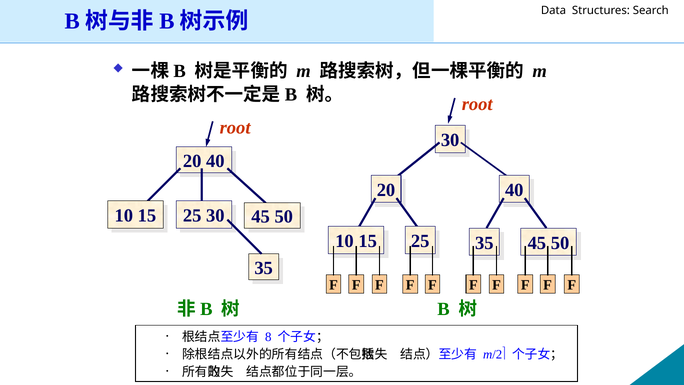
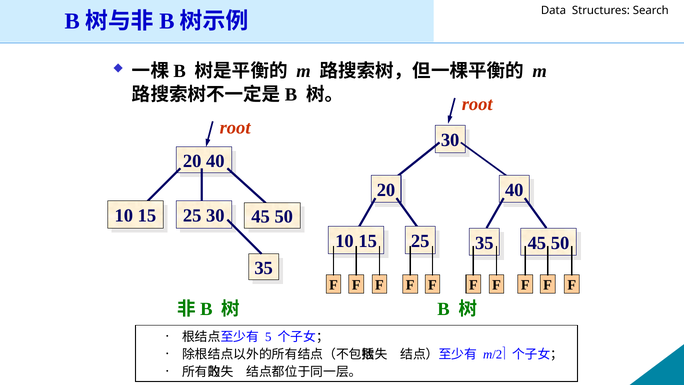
8: 8 -> 5 (268, 337)
